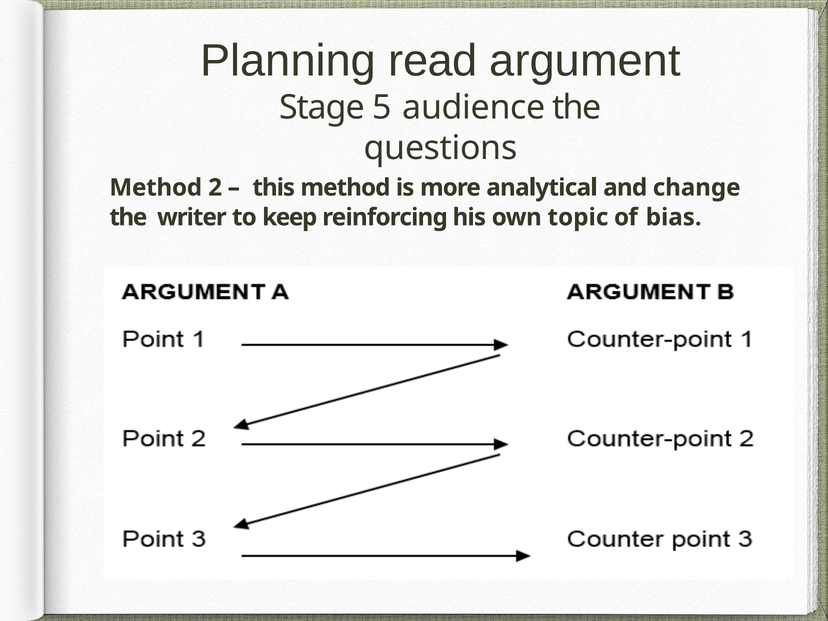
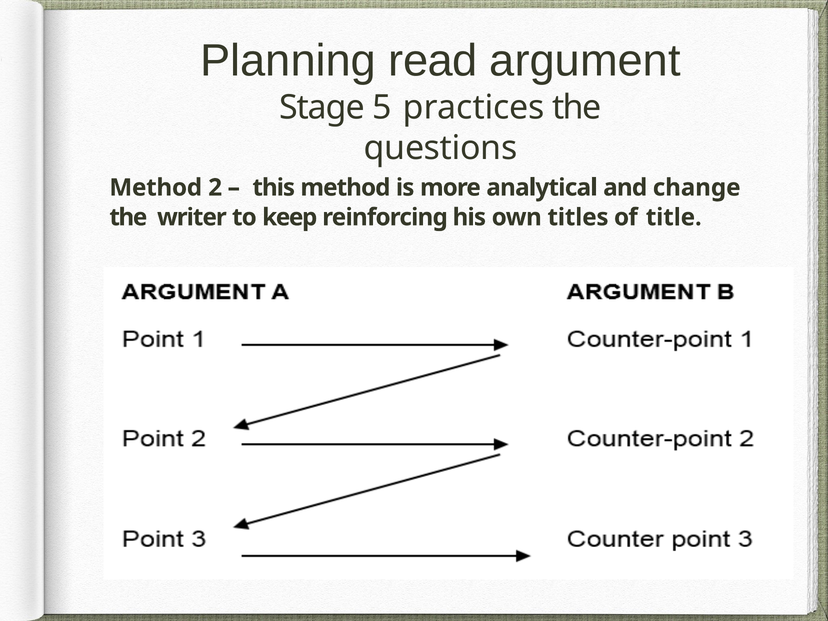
audience: audience -> practices (474, 107)
topic: topic -> titles (578, 217)
bias: bias -> title (674, 217)
